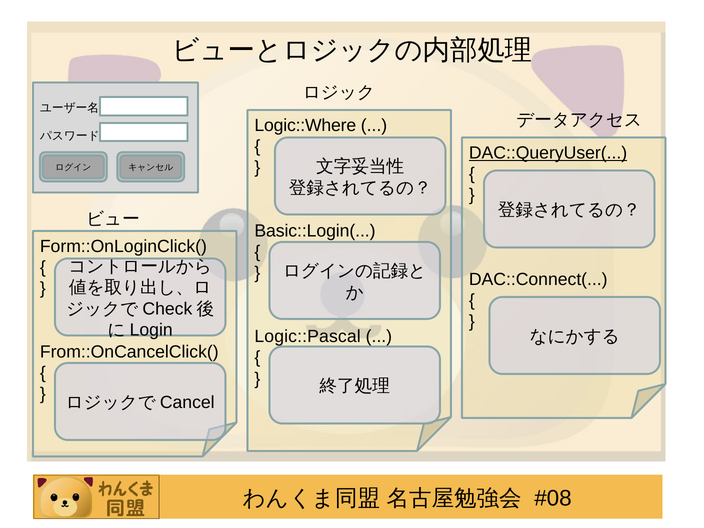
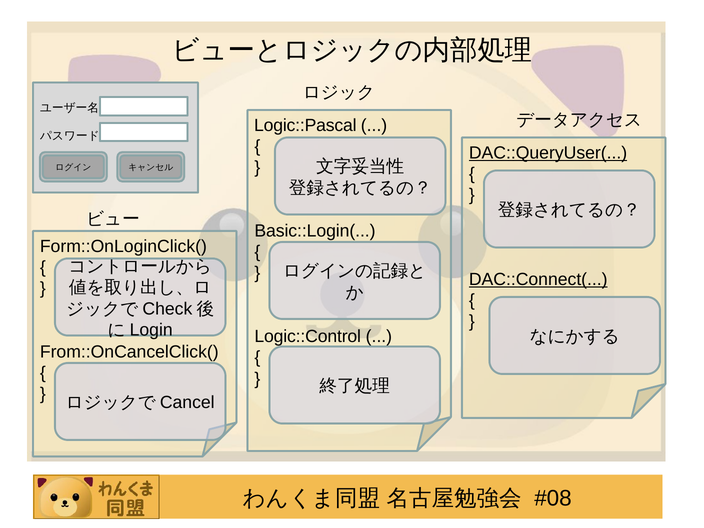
Logic::Where: Logic::Where -> Logic::Pascal (305, 125)
DAC::Connect( underline: none -> present (538, 279)
Logic::Pascal: Logic::Pascal -> Logic::Control (308, 336)
